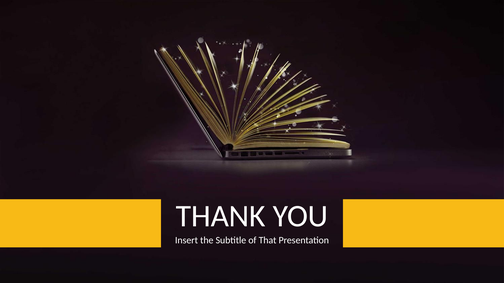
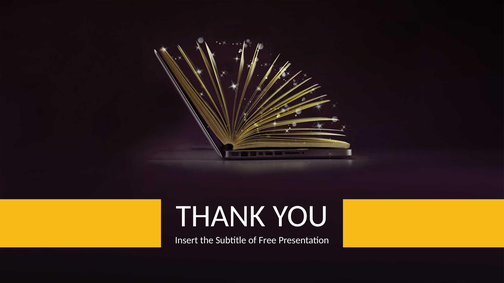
That: That -> Free (268, 241)
